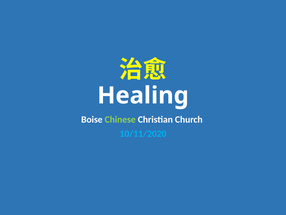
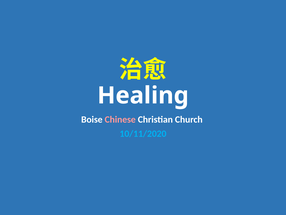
Chinese colour: light green -> pink (120, 119)
